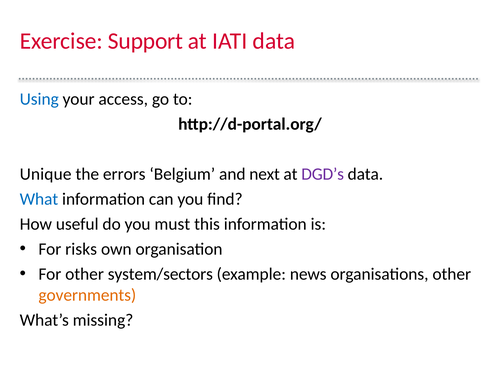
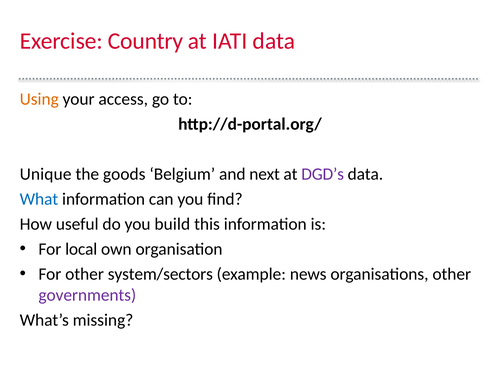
Support: Support -> Country (146, 41)
Using colour: blue -> orange (39, 99)
errors: errors -> goods (124, 174)
must: must -> build (172, 224)
risks: risks -> local (81, 249)
governments colour: orange -> purple (87, 295)
